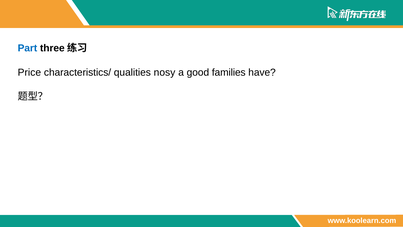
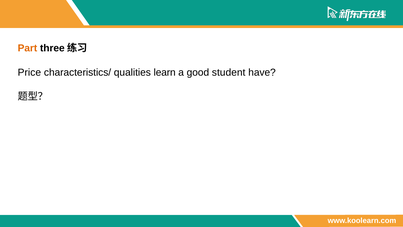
Part colour: blue -> orange (27, 48)
nosy: nosy -> learn (165, 72)
families: families -> student (229, 72)
